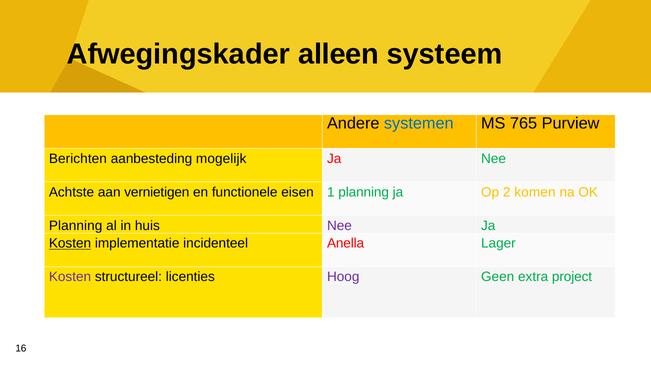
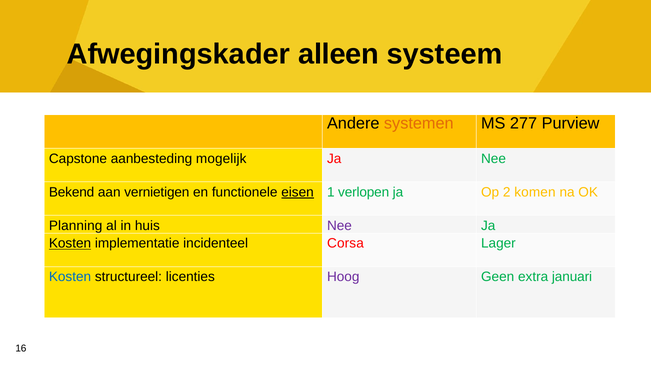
systemen colour: blue -> orange (419, 124)
765: 765 -> 277 (524, 124)
Berichten: Berichten -> Capstone (78, 159)
Achtste: Achtste -> Bekend (72, 192)
eisen underline: none -> present (298, 192)
1 planning: planning -> verlopen (364, 192)
Anella: Anella -> Corsa (345, 244)
Kosten colour: purple -> blue (70, 277)
project: project -> januari (572, 277)
